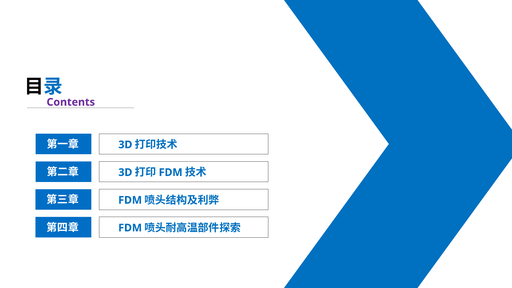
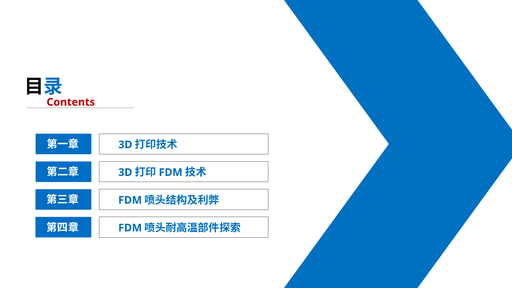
Contents colour: purple -> red (71, 102)
